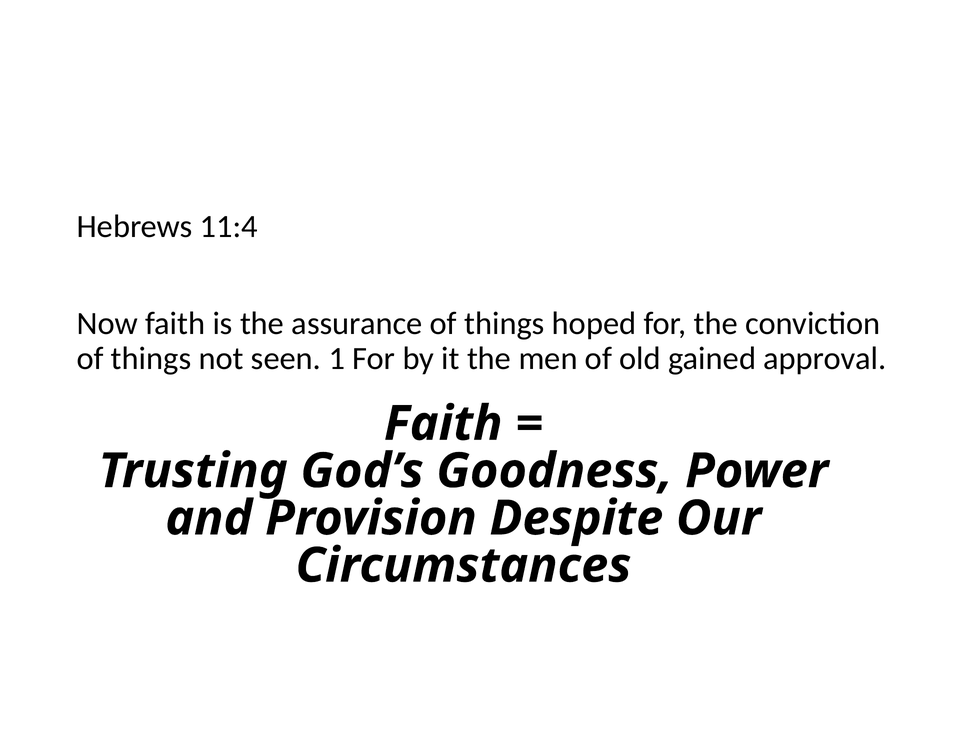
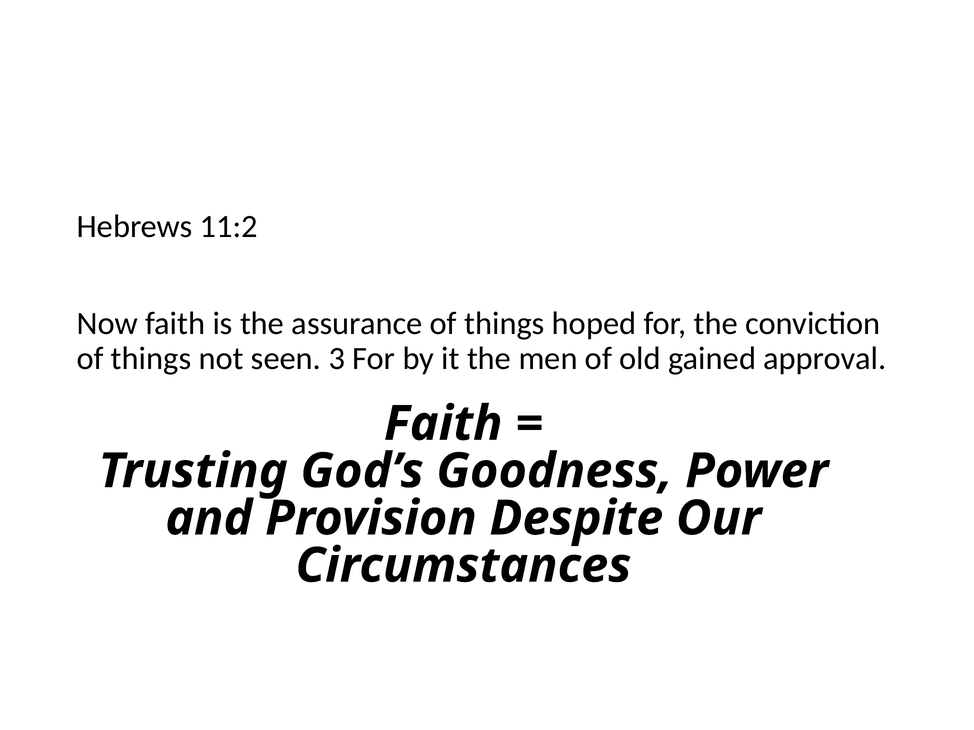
11:4: 11:4 -> 11:2 (229, 227)
1: 1 -> 3 (337, 359)
